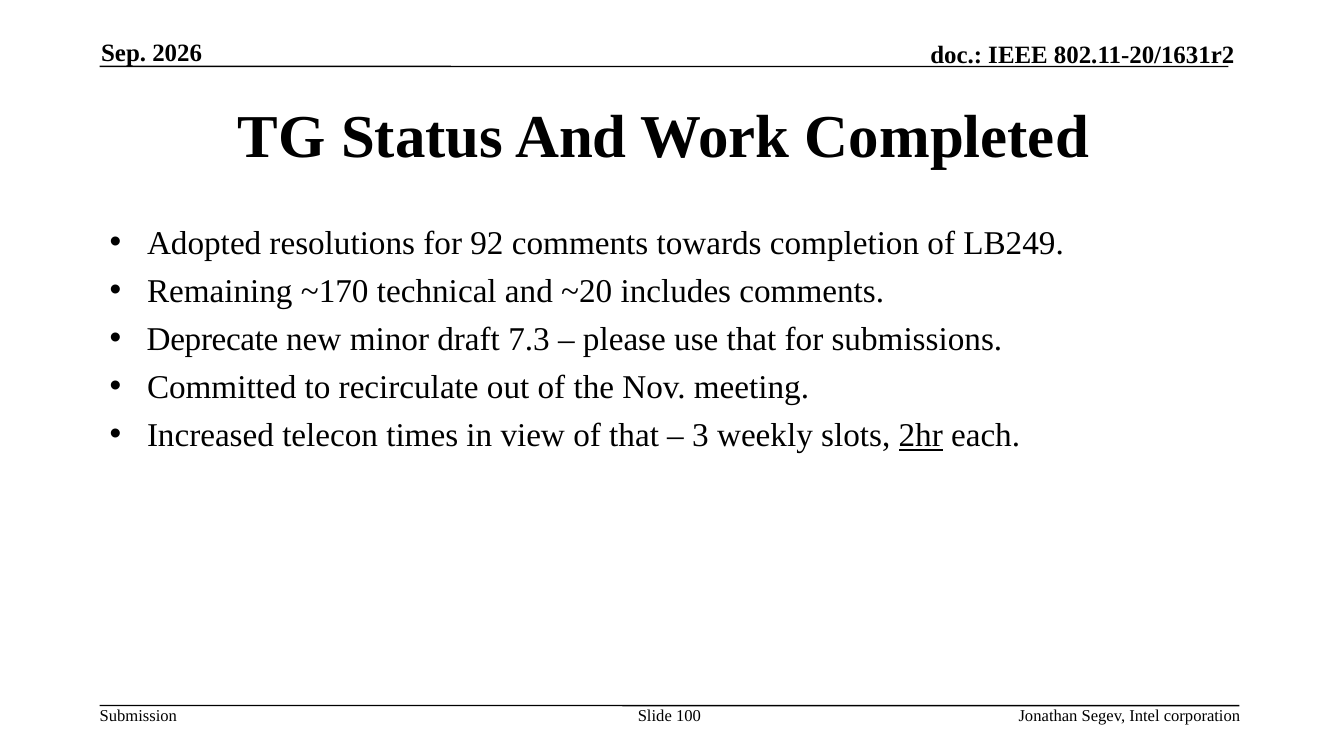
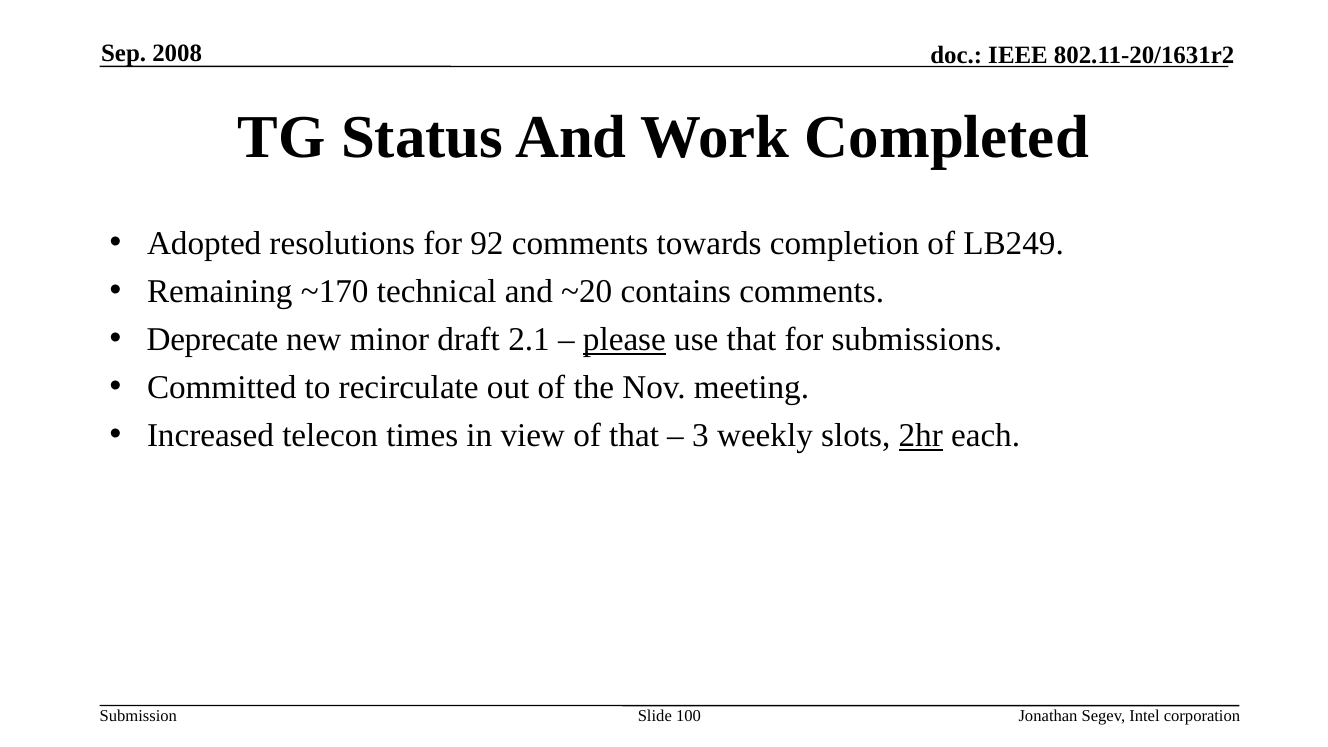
2026: 2026 -> 2008 (177, 53)
includes: includes -> contains (676, 291)
7.3: 7.3 -> 2.1 (529, 339)
please underline: none -> present (624, 339)
